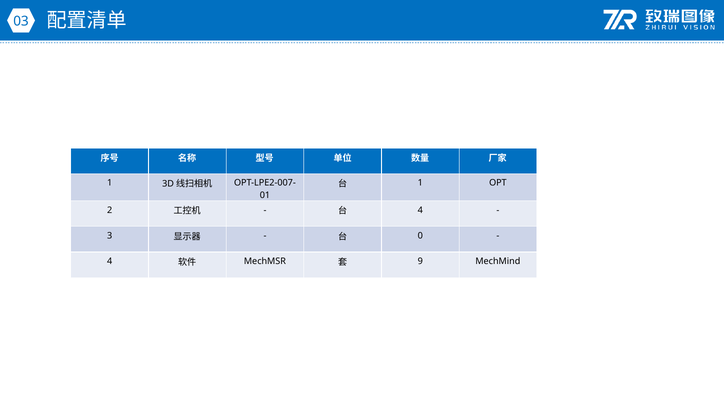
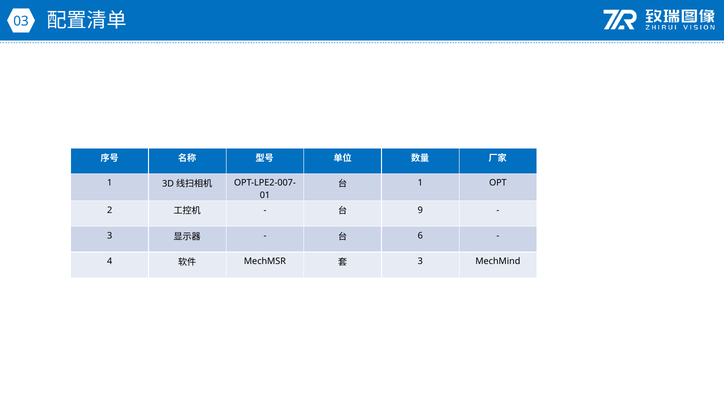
4: 4 -> 9 (420, 210)
0: 0 -> 6 (420, 236)
9: 9 -> 3 (420, 262)
